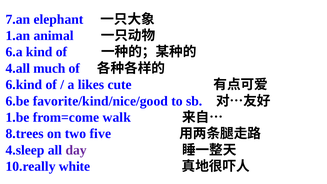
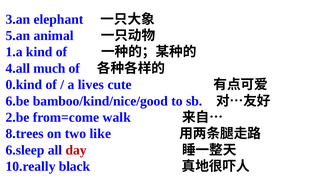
7.an: 7.an -> 3.an (18, 19)
1.an: 1.an -> 5.an (18, 36)
6.a: 6.a -> 1.a (14, 52)
6.kind: 6.kind -> 0.kind (24, 85)
likes: likes -> lives (91, 85)
favorite/kind/nice/good: favorite/kind/nice/good -> bamboo/kind/nice/good (100, 101)
1.be: 1.be -> 2.be (17, 117)
five: five -> like (100, 134)
4.sleep: 4.sleep -> 6.sleep (25, 150)
day colour: purple -> red (76, 150)
white: white -> black (74, 166)
